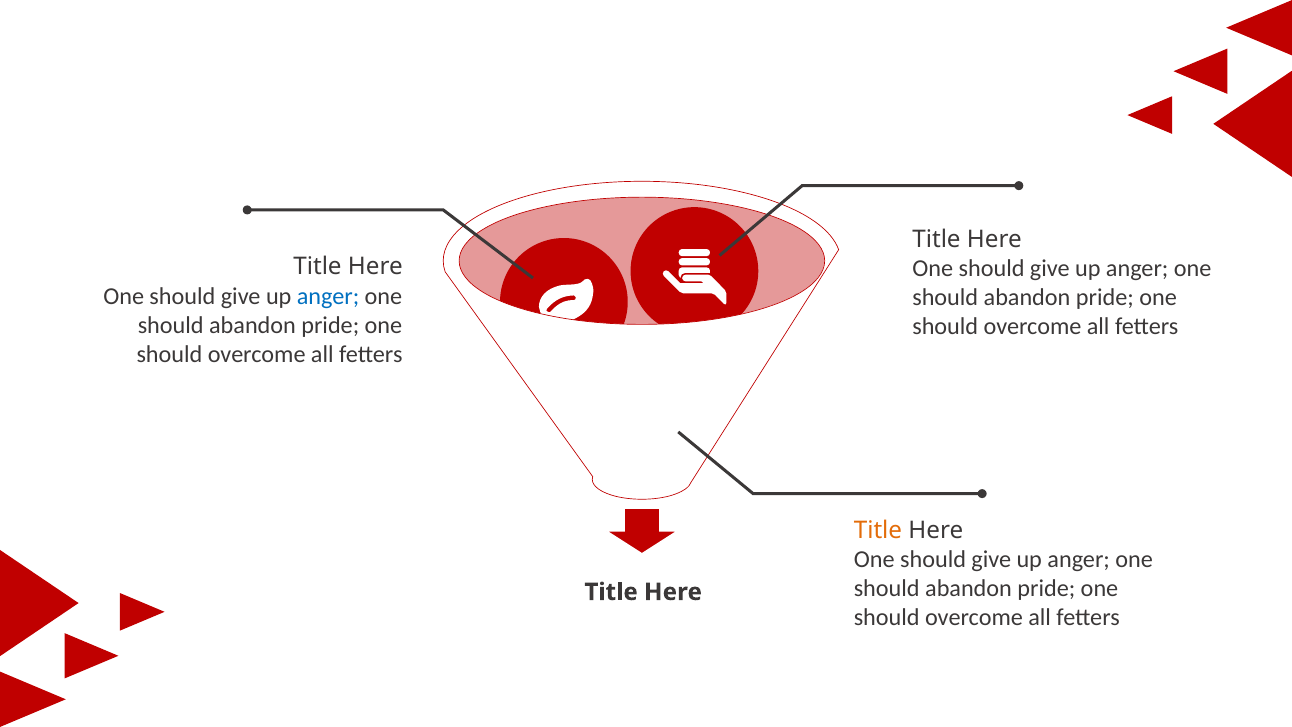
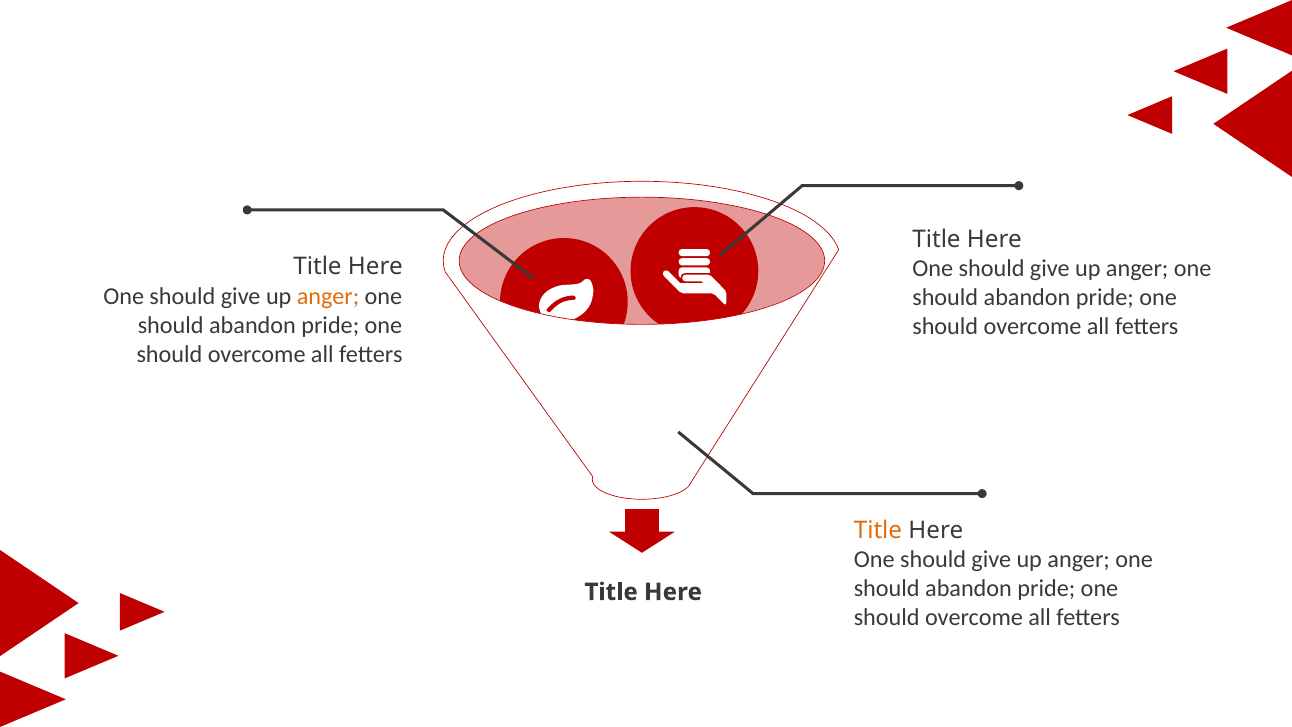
anger colour: blue -> orange (328, 296)
